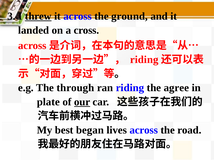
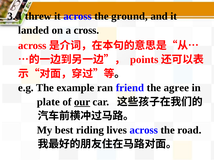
threw underline: present -> none (38, 16)
riding: riding -> points (144, 60)
through: through -> example (75, 88)
ran riding: riding -> friend (130, 88)
began: began -> riding (90, 130)
